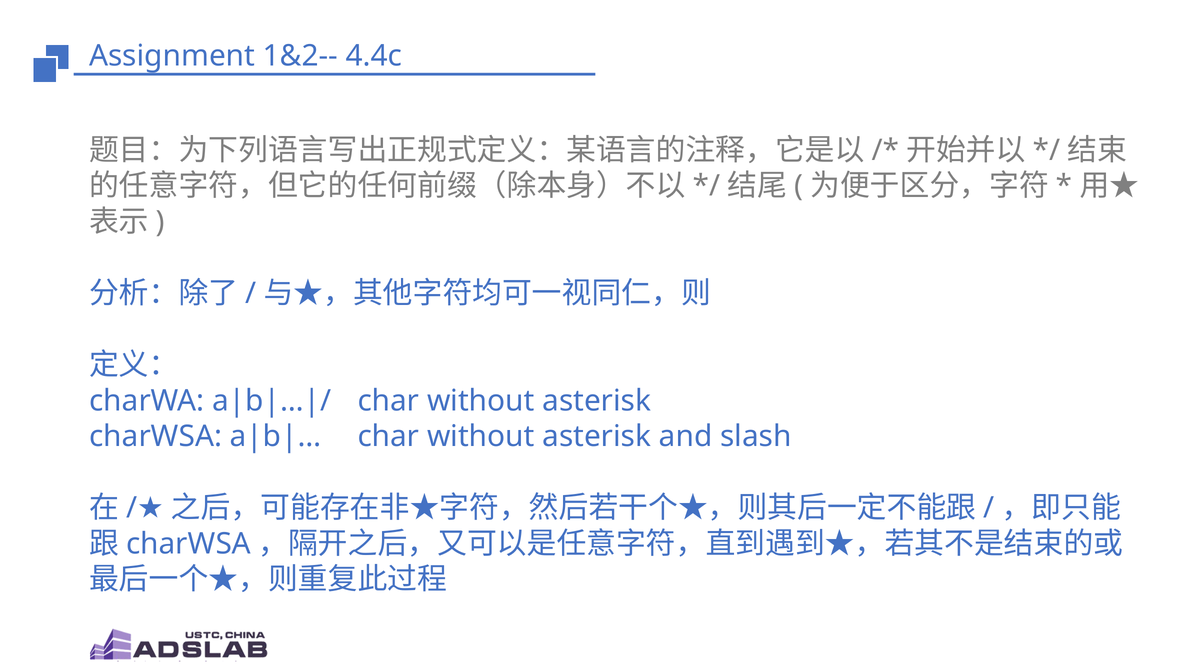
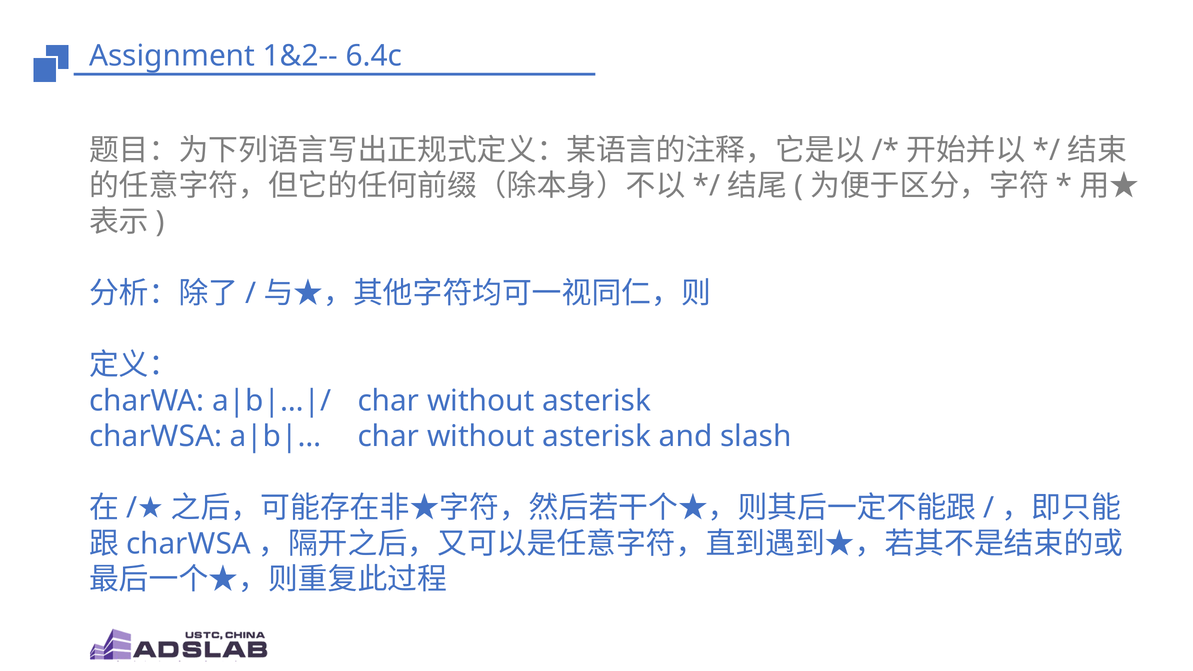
4.4c: 4.4c -> 6.4c (374, 56)
